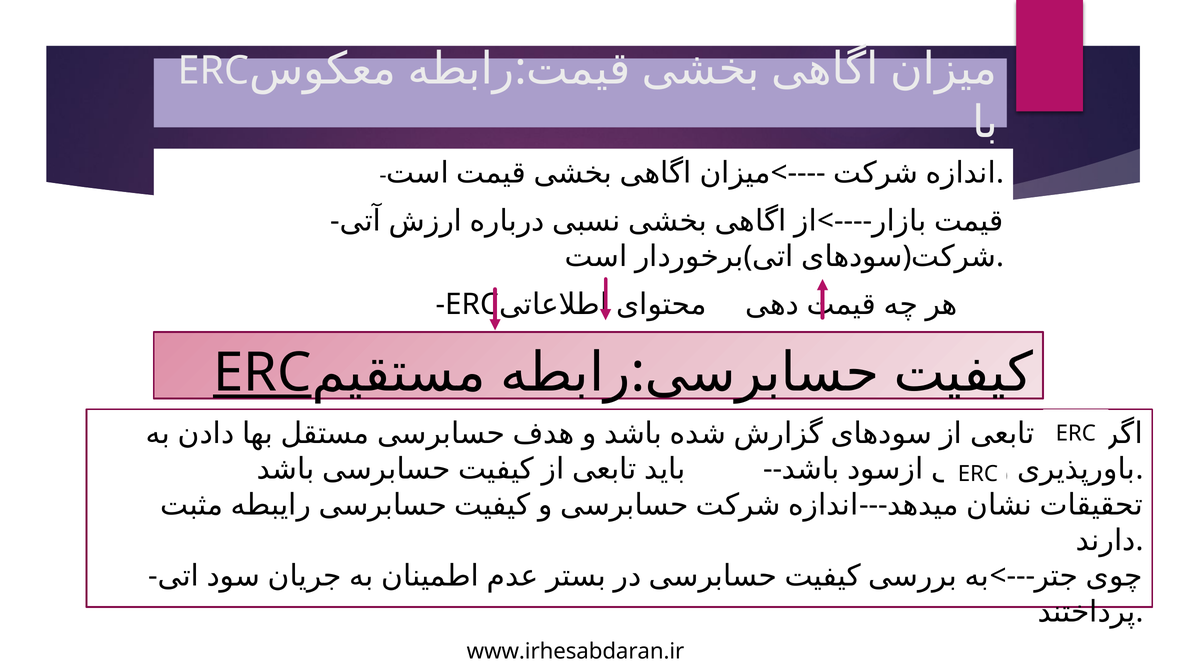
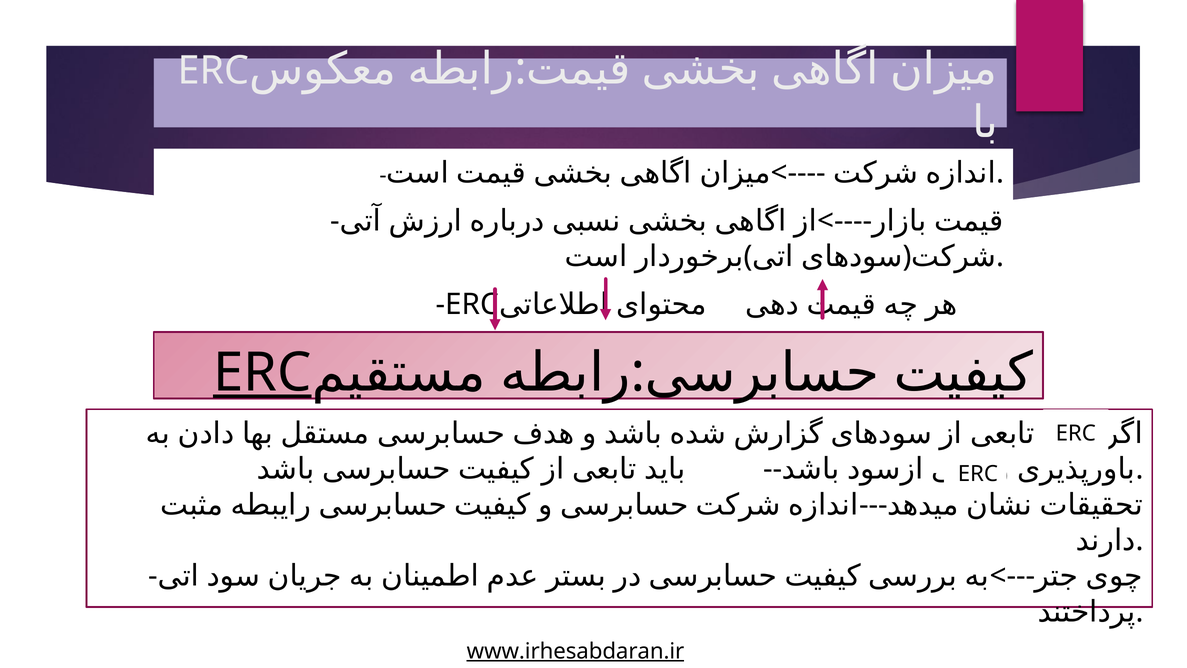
www.irhesabdaran.ir underline: none -> present (576, 651)
